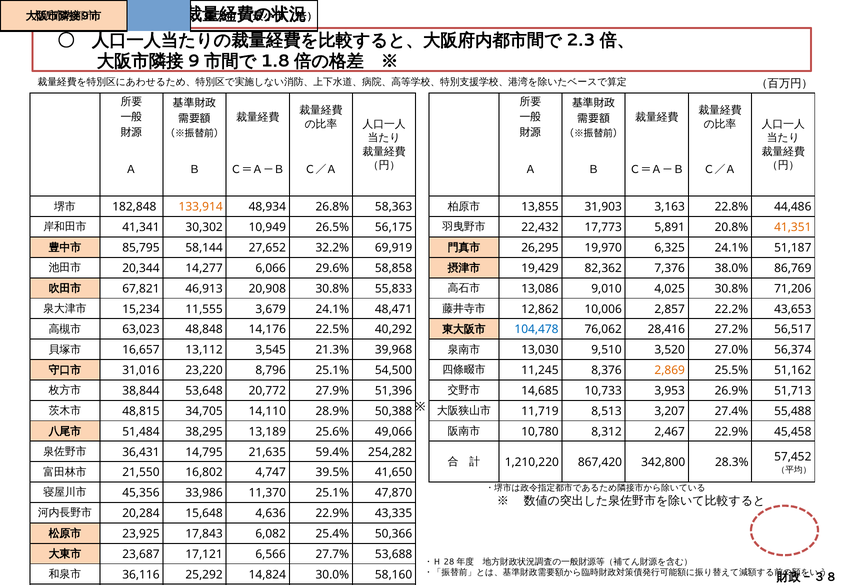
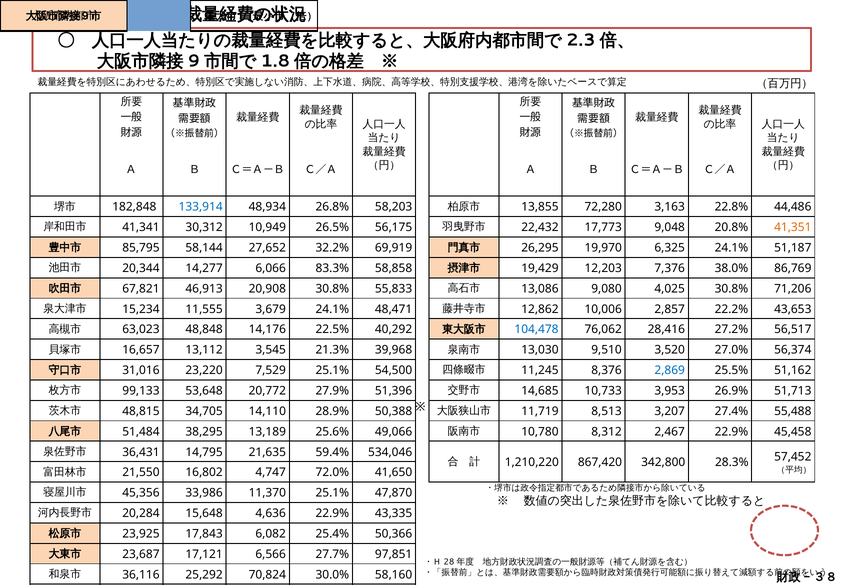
133,914 colour: orange -> blue (201, 207)
58,363: 58,363 -> 58,203 (394, 207)
31,903: 31,903 -> 72,280 (603, 207)
30,302: 30,302 -> 30,312 (204, 227)
5,891: 5,891 -> 9,048 (670, 227)
29.6%: 29.6% -> 83.3% (332, 268)
82,362: 82,362 -> 12,203 (603, 268)
9,010: 9,010 -> 9,080 (607, 289)
8,796: 8,796 -> 7,529 (271, 370)
2,869 colour: orange -> blue (670, 370)
38,844: 38,844 -> 99,133 (141, 391)
254,282: 254,282 -> 534,046 (390, 452)
39.5%: 39.5% -> 72.0% (332, 473)
53,688: 53,688 -> 97,851 (394, 554)
14,824: 14,824 -> 70,824 (267, 575)
